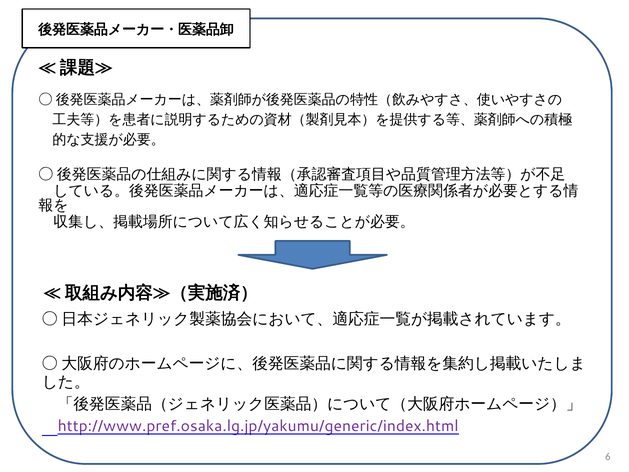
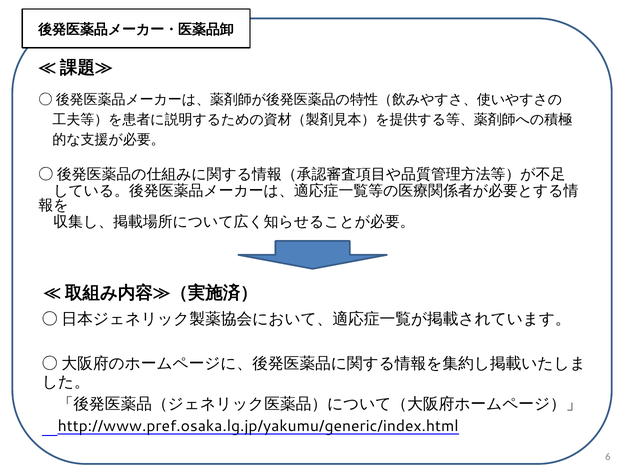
http://www.pref.osaka.lg.jp/yakumu/generic/index.html colour: purple -> black (258, 426)
